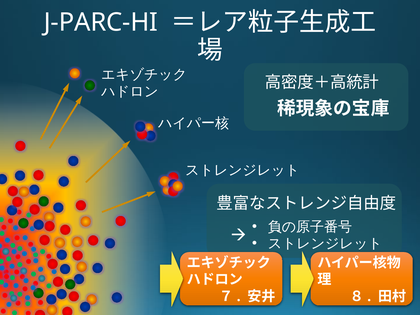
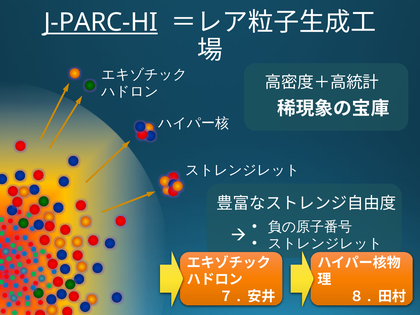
J-PARC-HI underline: none -> present (101, 23)
